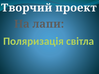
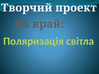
лапи: лапи -> край (48, 24)
